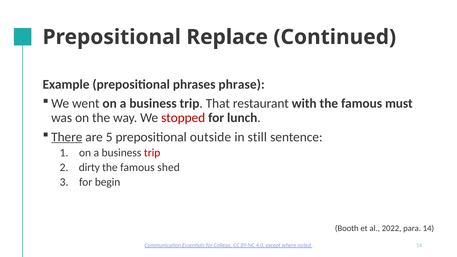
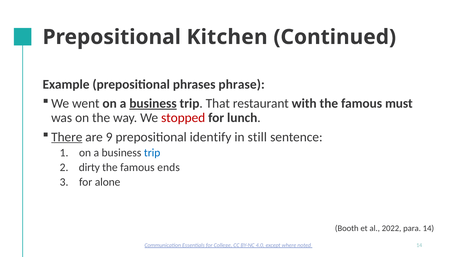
Replace: Replace -> Kitchen (227, 37)
business underline: none -> present (153, 103)
5: 5 -> 9 (109, 137)
outside: outside -> identify (211, 137)
trip colour: red -> blue (152, 153)
shed: shed -> ends (169, 167)
begin: begin -> alone (108, 182)
